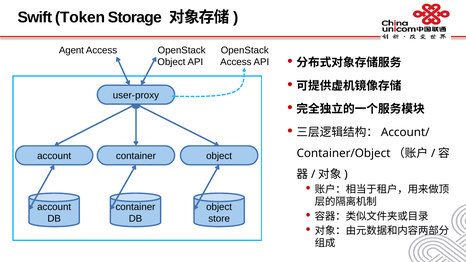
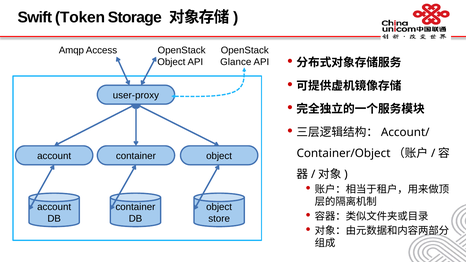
Agent: Agent -> Amqp (71, 50)
Access: Access -> Glance (236, 62)
